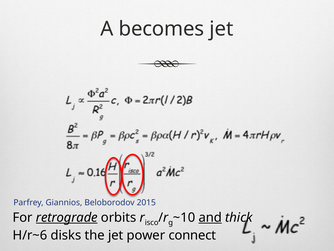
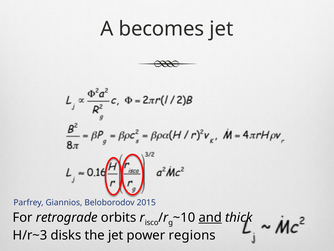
retrograde underline: present -> none (67, 217)
H/r~6: H/r~6 -> H/r~3 (30, 235)
connect: connect -> regions (192, 235)
